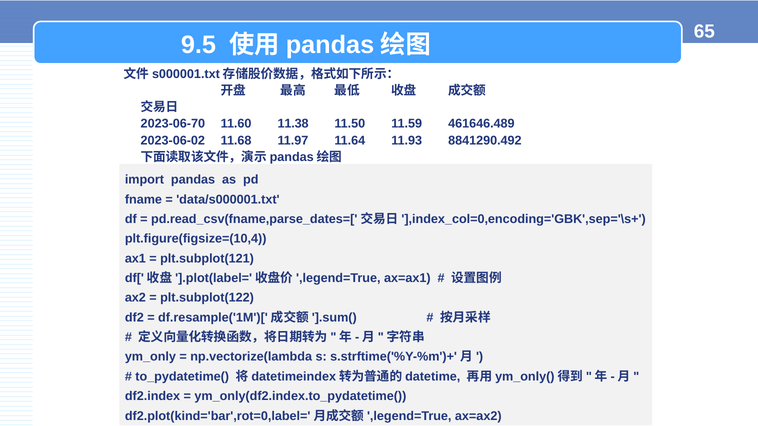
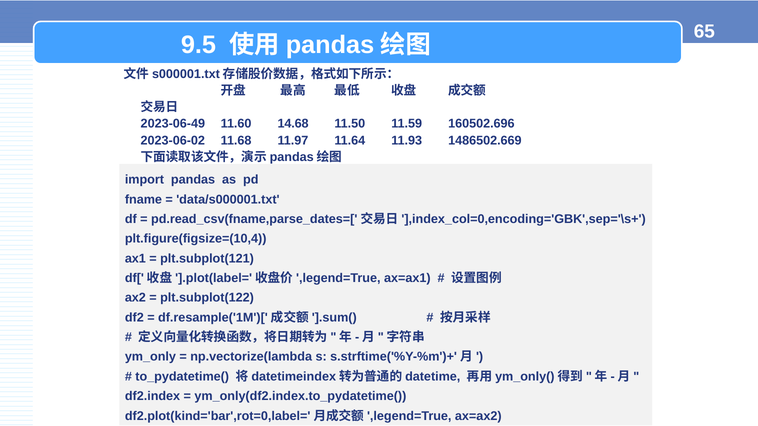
2023-06-70: 2023-06-70 -> 2023-06-49 (173, 124)
11.38: 11.38 -> 14.68 (293, 124)
461646.489: 461646.489 -> 160502.696 (481, 124)
8841290.492: 8841290.492 -> 1486502.669 (485, 141)
